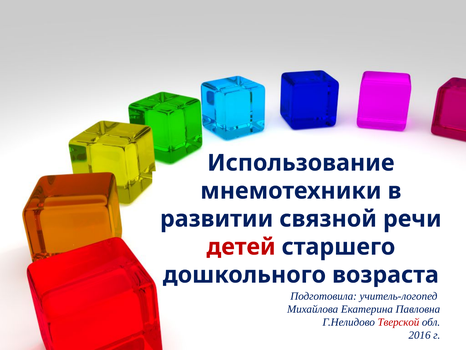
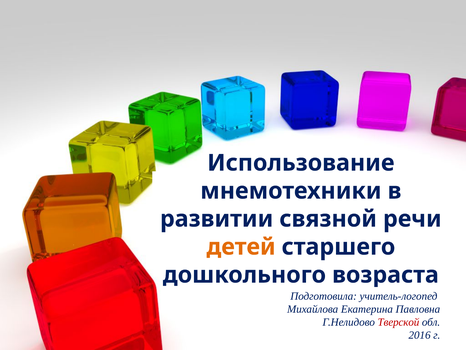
детей colour: red -> orange (241, 247)
